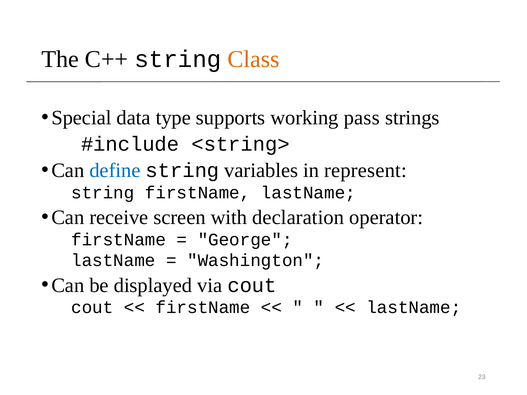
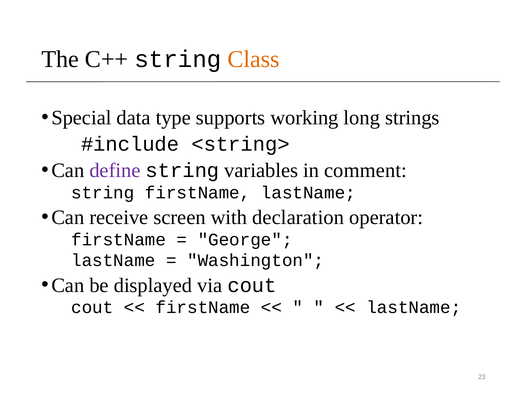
pass: pass -> long (362, 118)
define colour: blue -> purple (115, 171)
represent: represent -> comment (365, 171)
